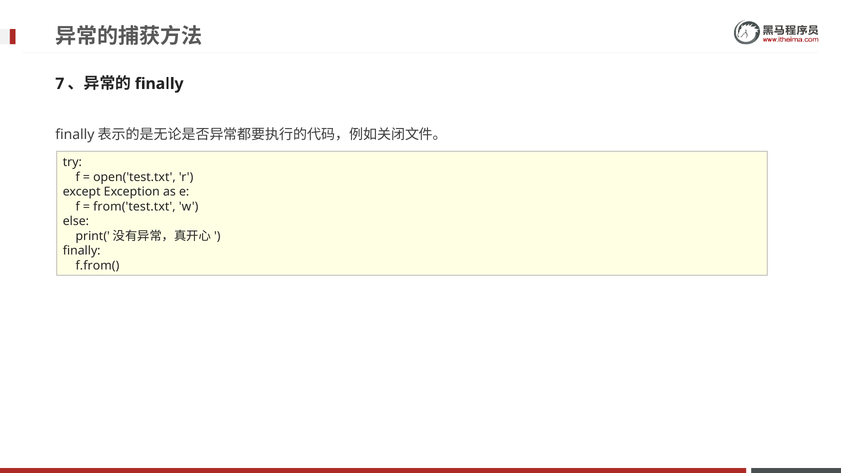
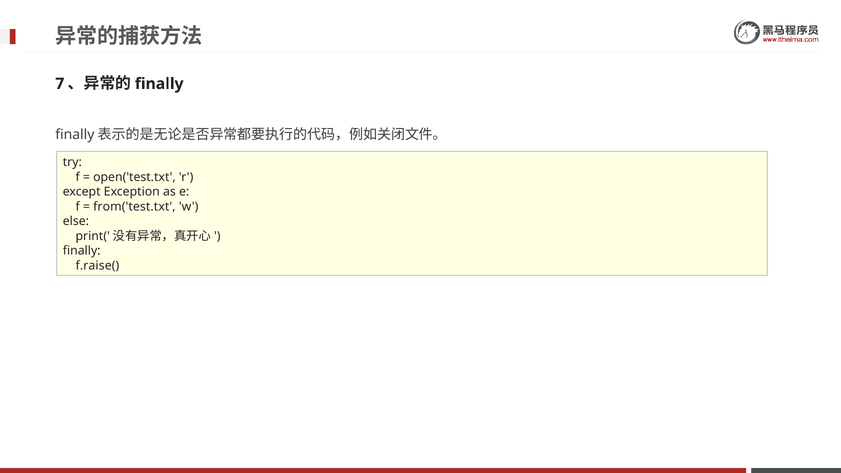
f.from(: f.from( -> f.raise( (97, 266)
